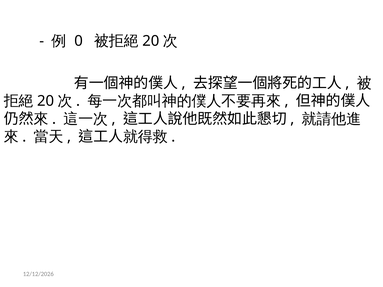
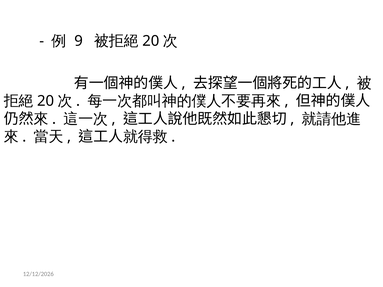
0: 0 -> 9 (79, 41)
